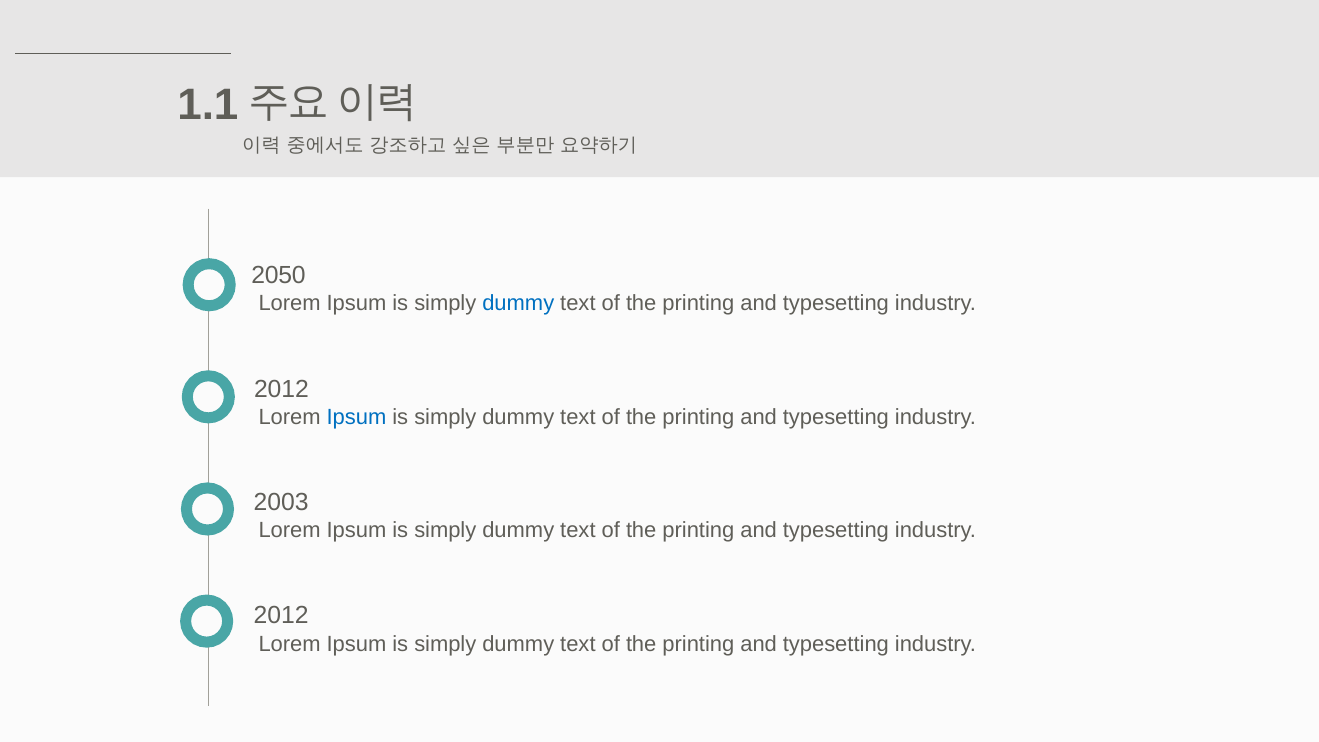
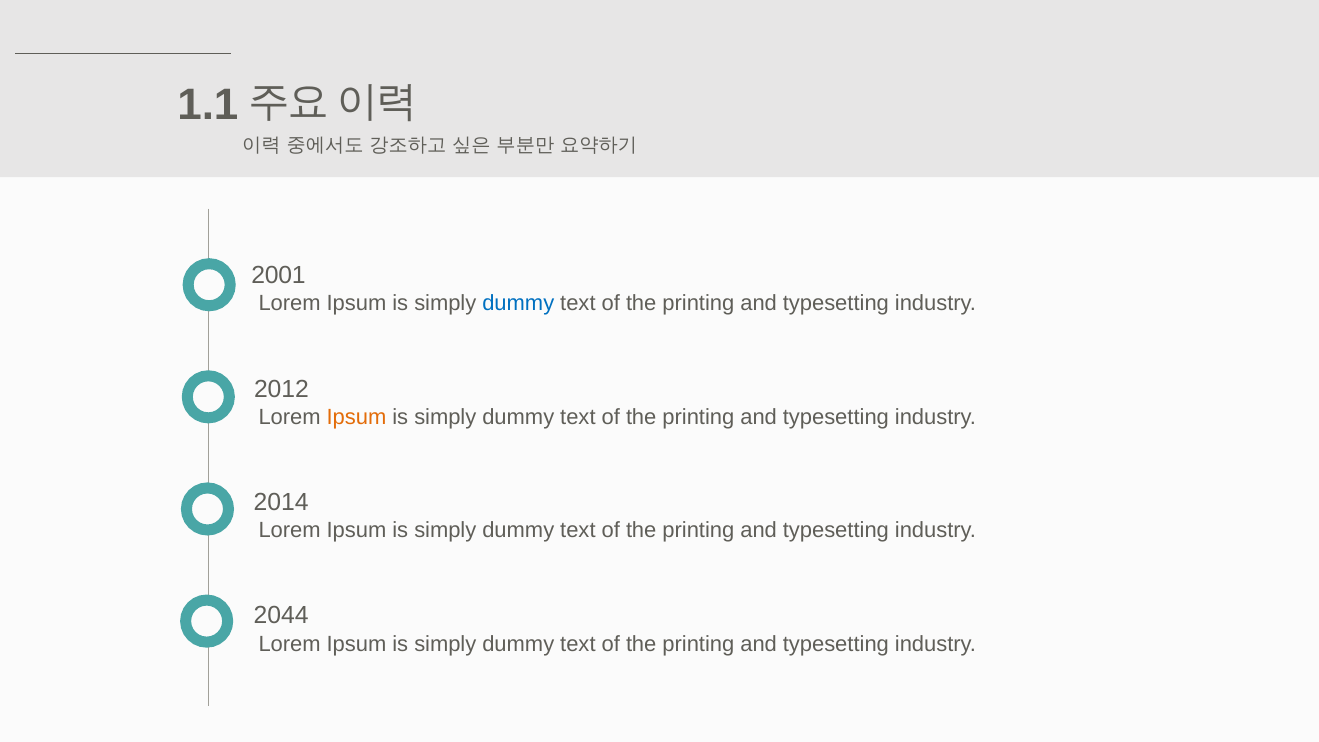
2050: 2050 -> 2001 (279, 275)
Ipsum colour: blue -> orange (357, 417)
2003: 2003 -> 2014 (281, 502)
2012: 2012 -> 2044 (281, 616)
